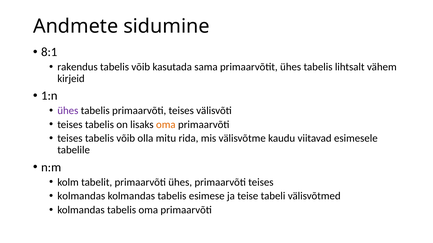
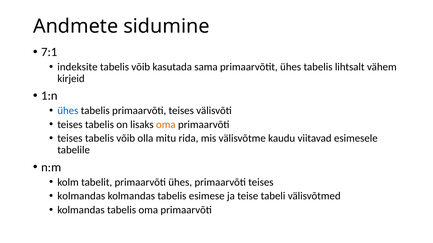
8:1: 8:1 -> 7:1 (49, 52)
rakendus: rakendus -> indeksite (77, 67)
ühes colour: purple -> blue (68, 111)
